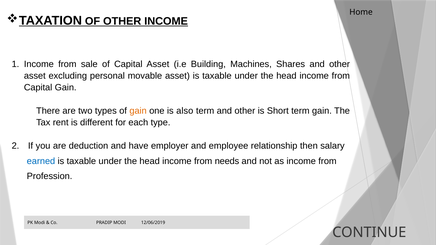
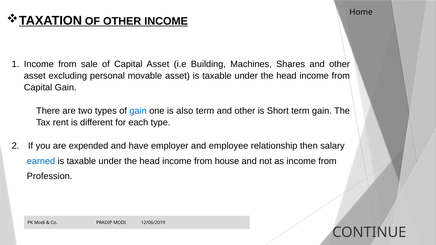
gain colour: orange -> blue (138, 111)
deduction: deduction -> expended (89, 146)
needs: needs -> house (227, 161)
